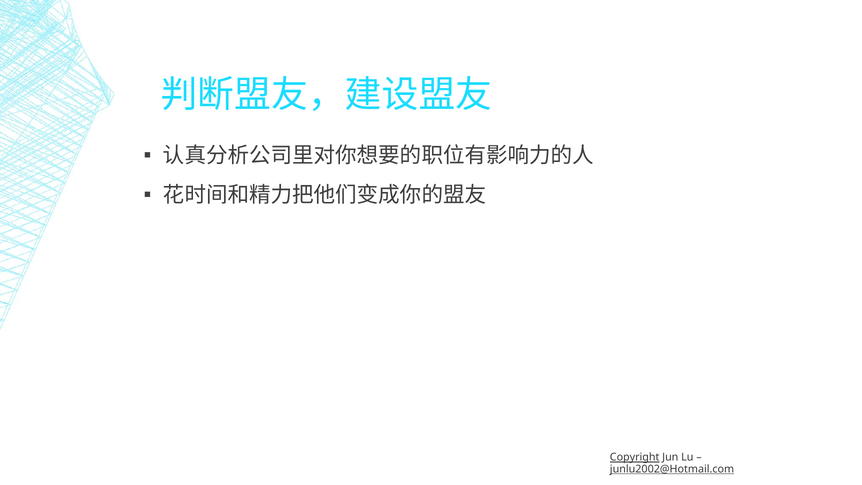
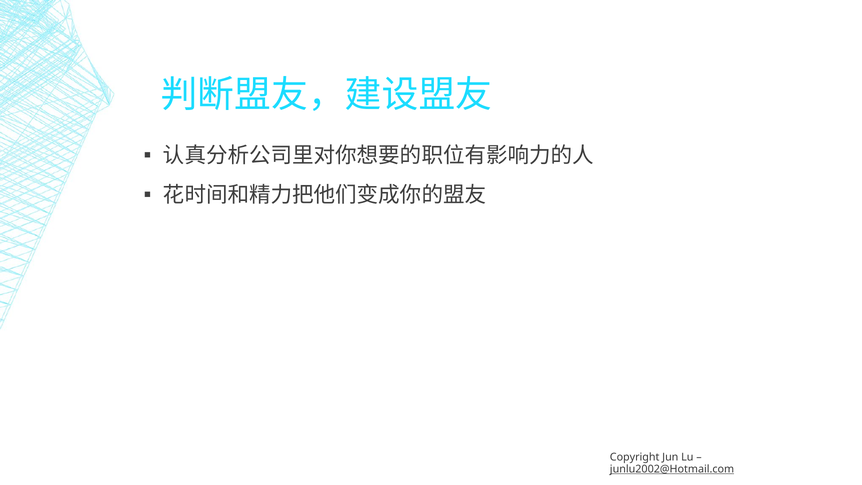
Copyright underline: present -> none (635, 457)
